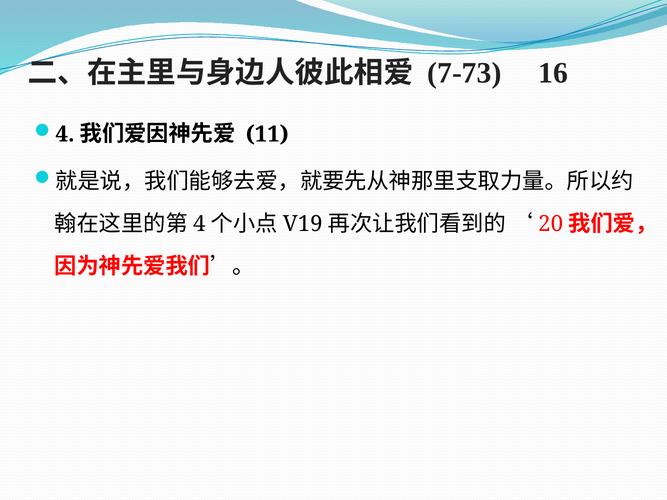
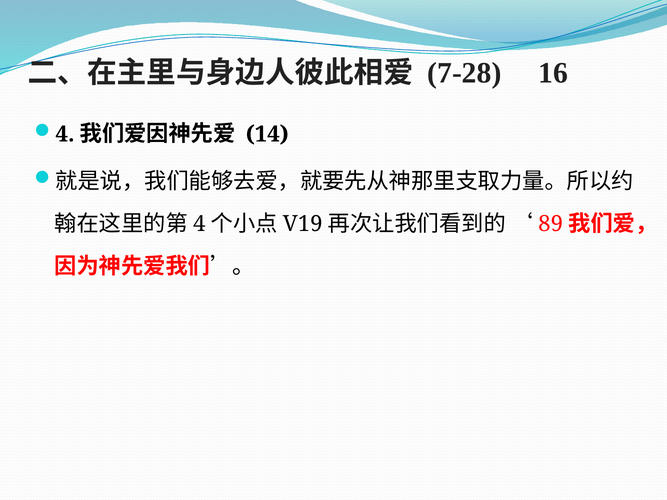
7-73: 7-73 -> 7-28 (464, 73)
11: 11 -> 14 (267, 134)
20: 20 -> 89 (551, 224)
